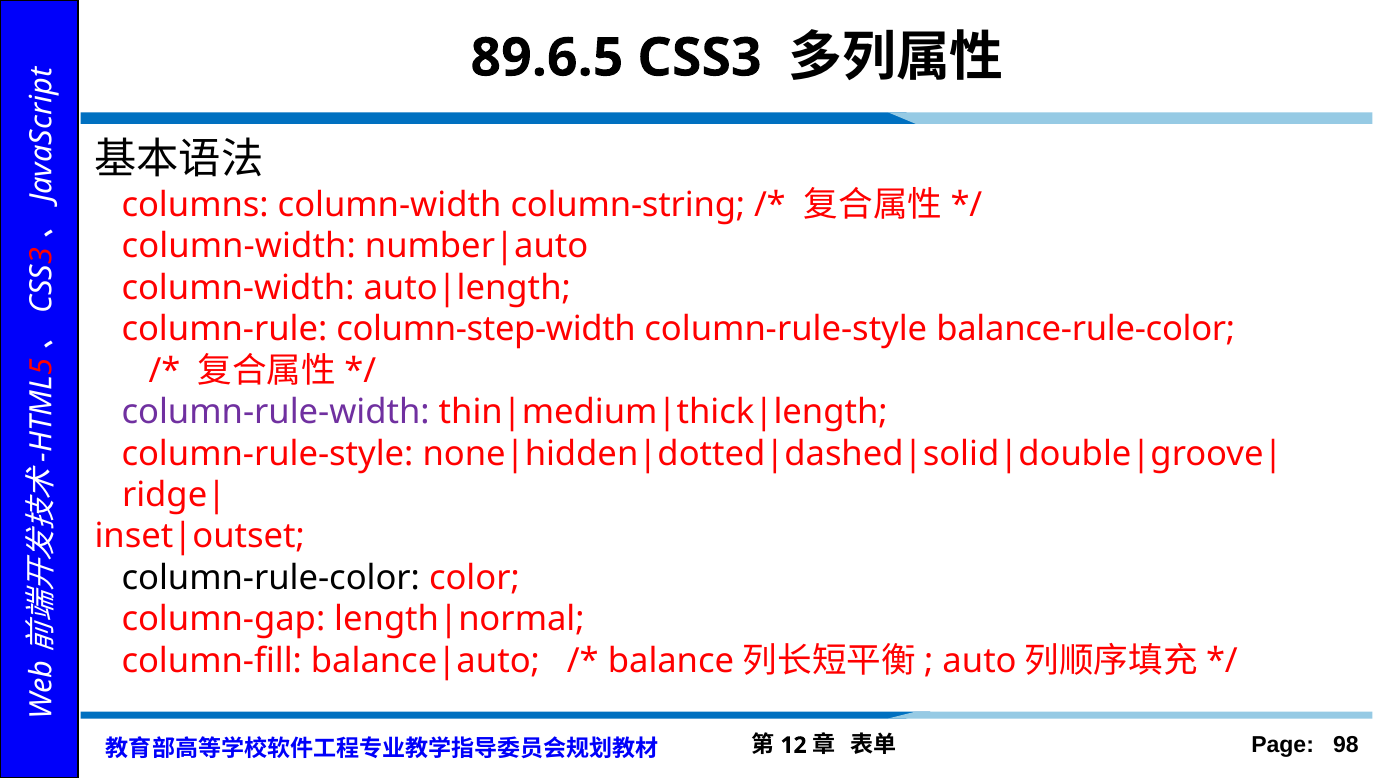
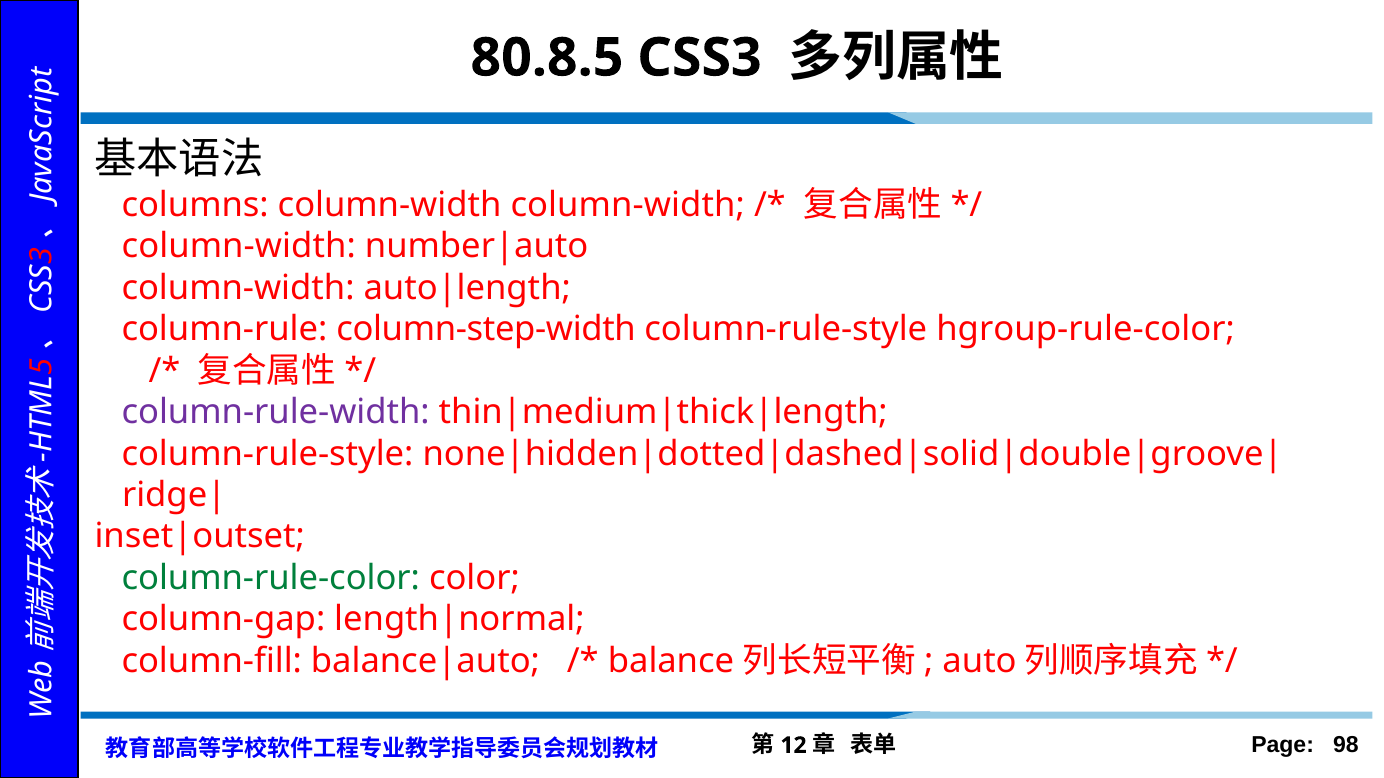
89.6.5: 89.6.5 -> 80.8.5 (547, 58)
column-width column-string: column-string -> column-width (628, 205)
balance-rule-color: balance-rule-color -> hgroup-rule-color (1086, 329)
column-rule-color colour: black -> green (271, 578)
